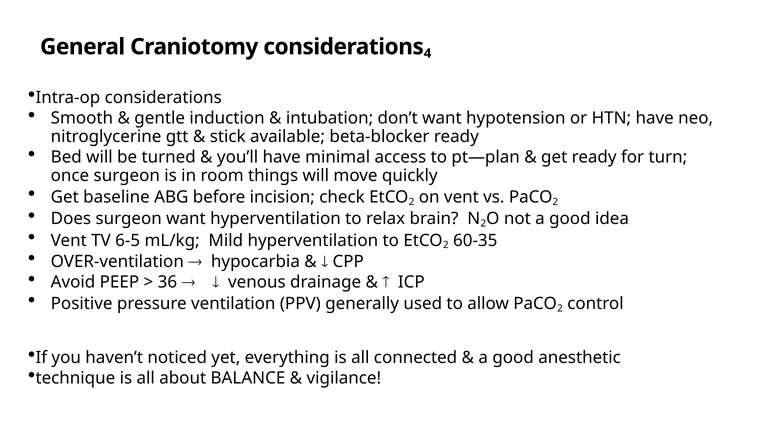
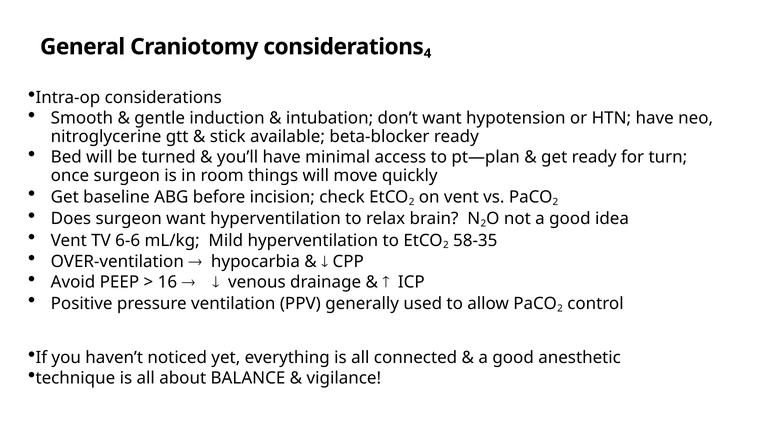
6-5: 6-5 -> 6-6 (128, 240)
60-35: 60-35 -> 58-35 (475, 240)
36: 36 -> 16 (167, 282)
